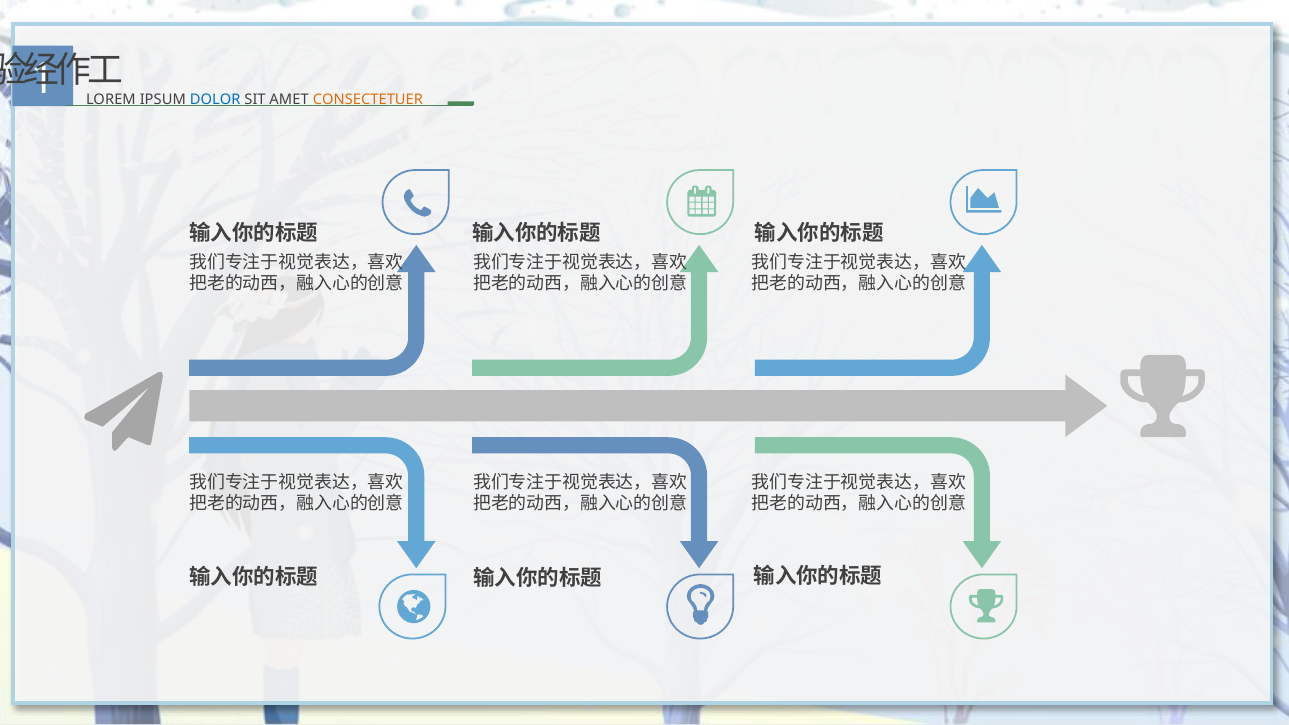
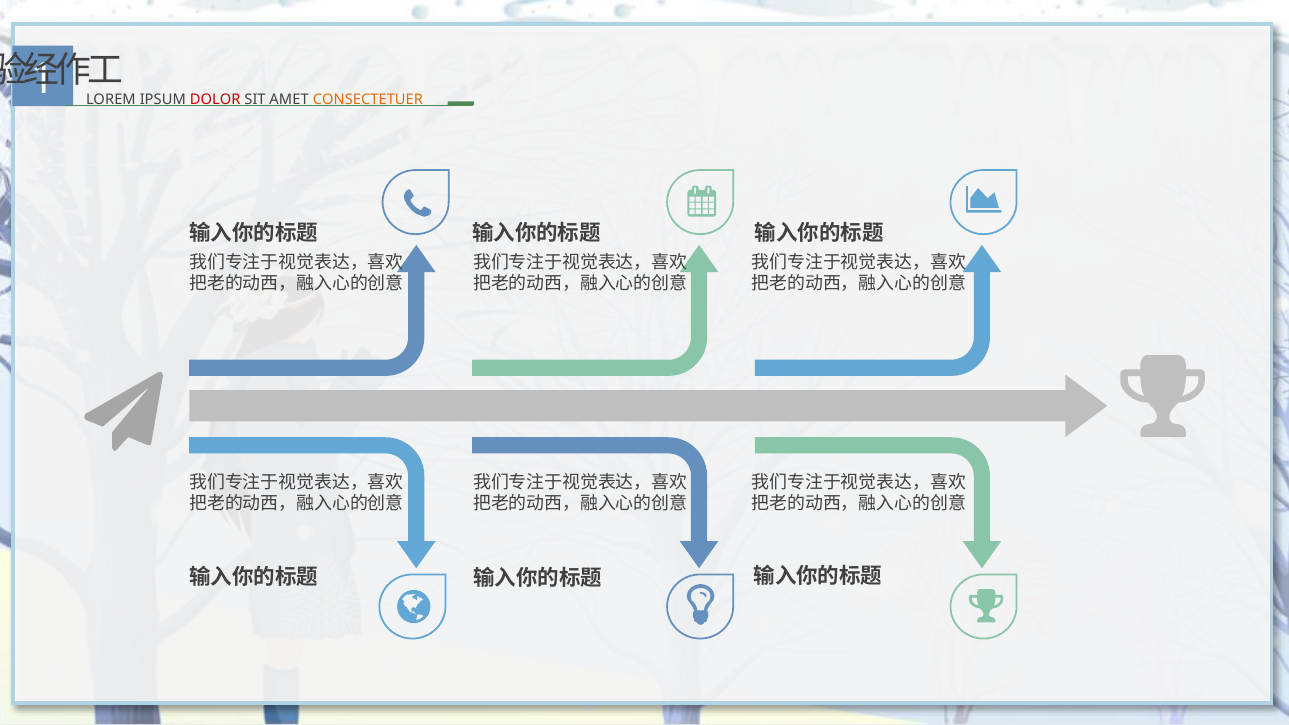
DOLOR colour: blue -> red (215, 99)
